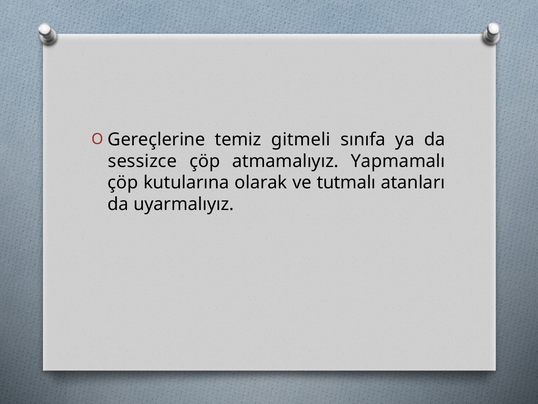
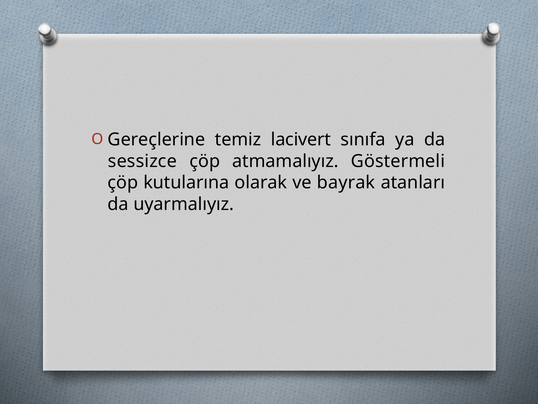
gitmeli: gitmeli -> lacivert (301, 139)
Yapmamalı: Yapmamalı -> Göstermeli (398, 161)
tutmalı: tutmalı -> bayrak (346, 182)
